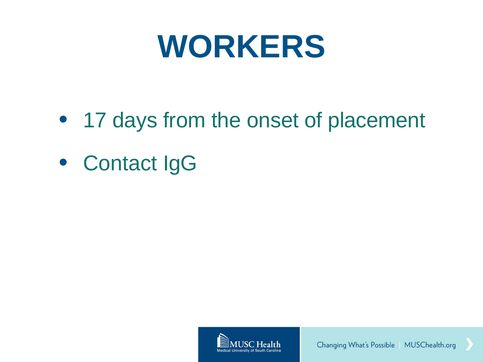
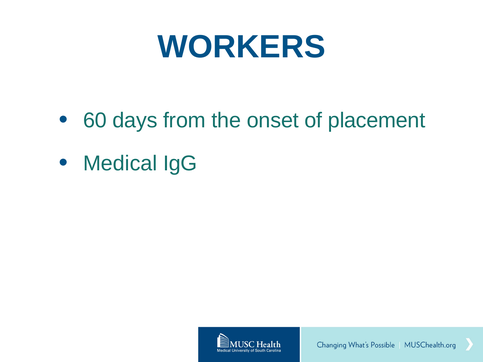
17: 17 -> 60 (95, 121)
Contact: Contact -> Medical (120, 164)
